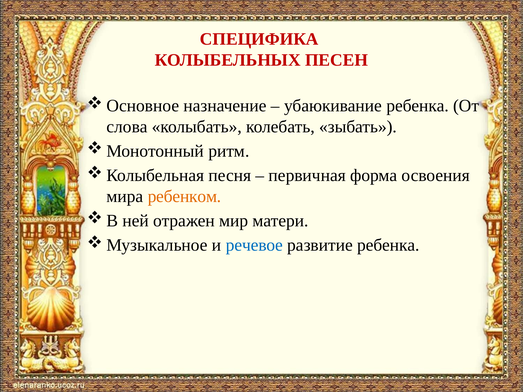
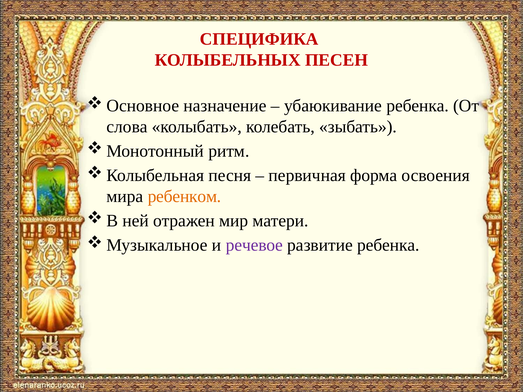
речевое colour: blue -> purple (254, 245)
